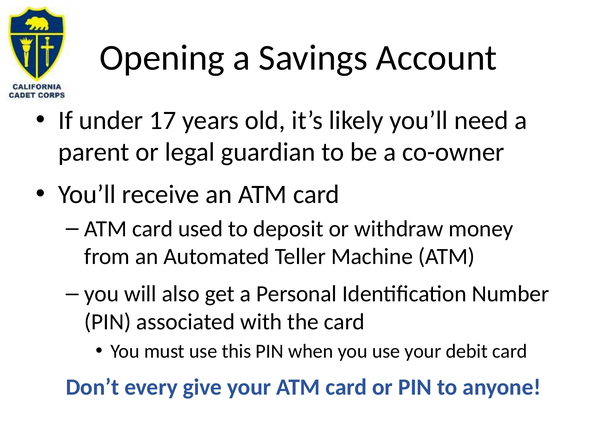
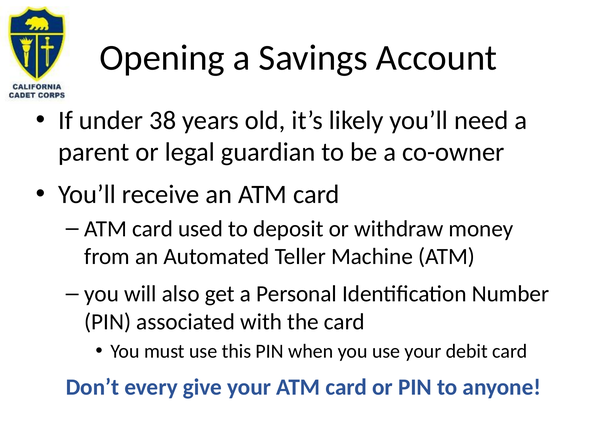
17: 17 -> 38 (163, 120)
